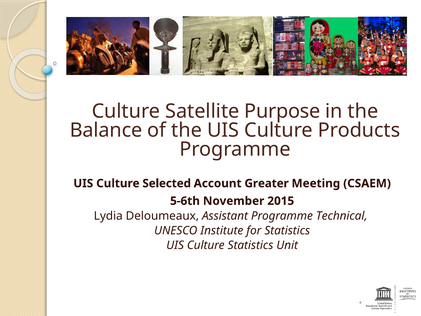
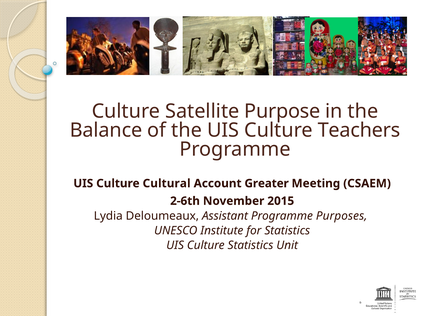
Products: Products -> Teachers (359, 130)
Selected: Selected -> Cultural (167, 183)
5-6th: 5-6th -> 2-6th (185, 201)
Technical: Technical -> Purposes (342, 216)
